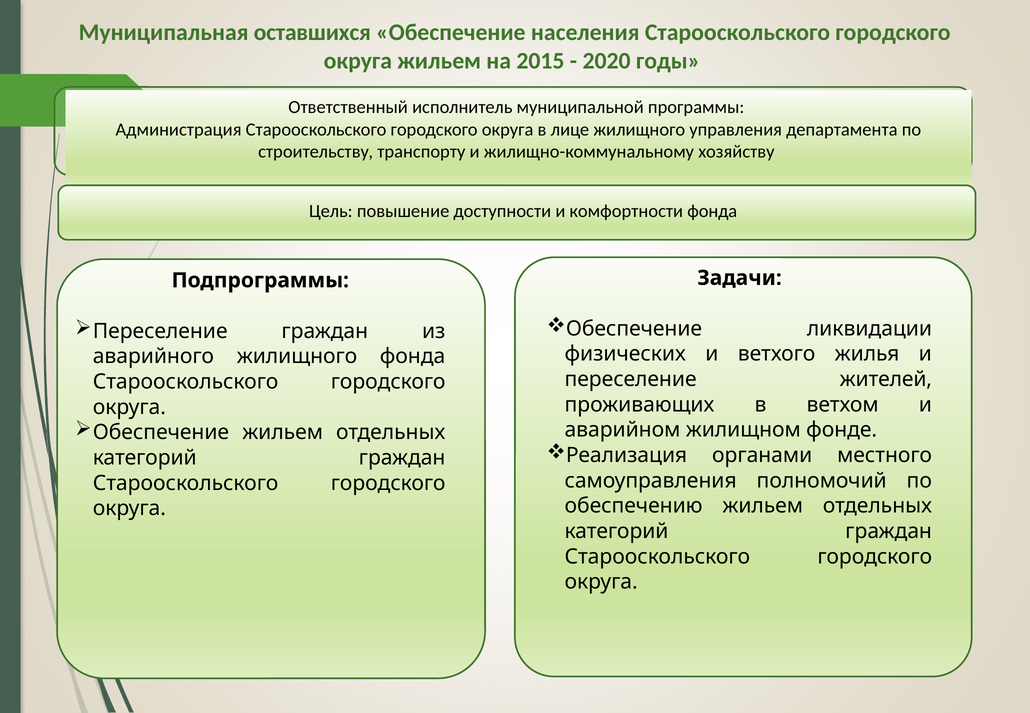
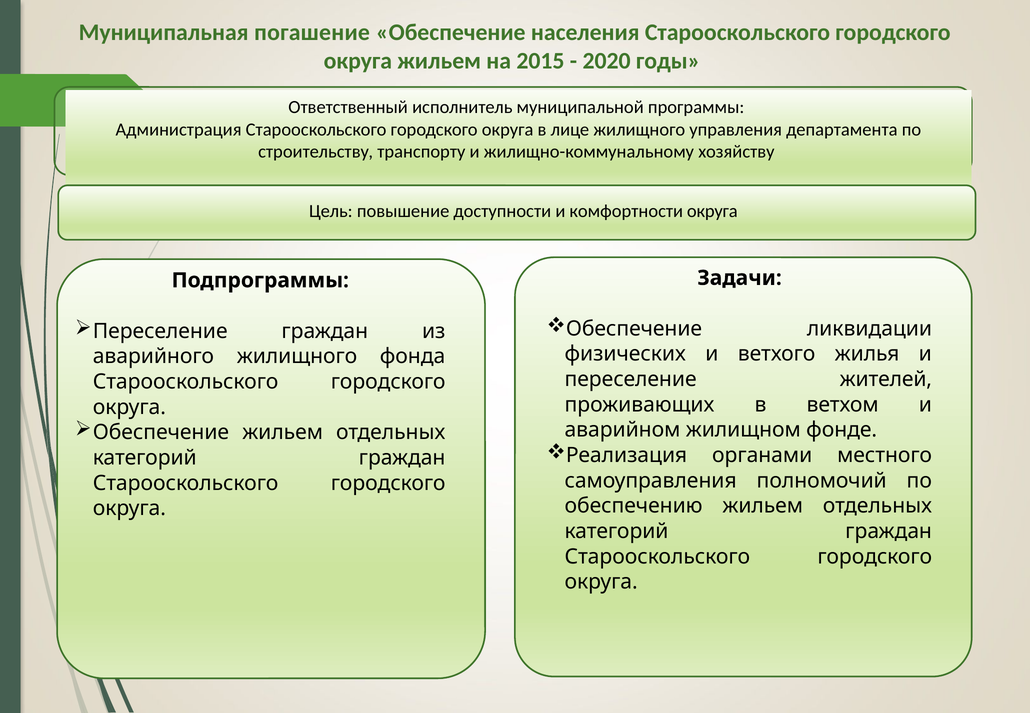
оставшихся: оставшихся -> погашение (312, 33)
комфортности фонда: фонда -> округа (712, 211)
